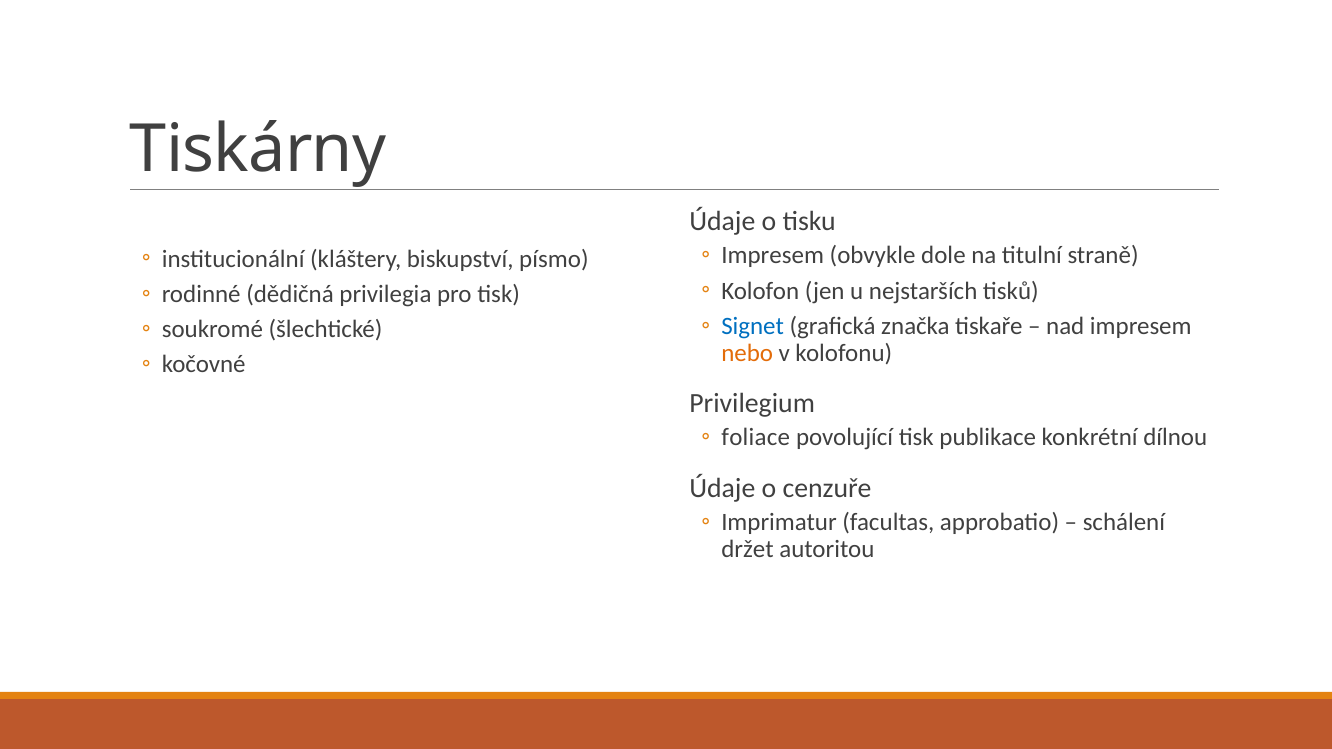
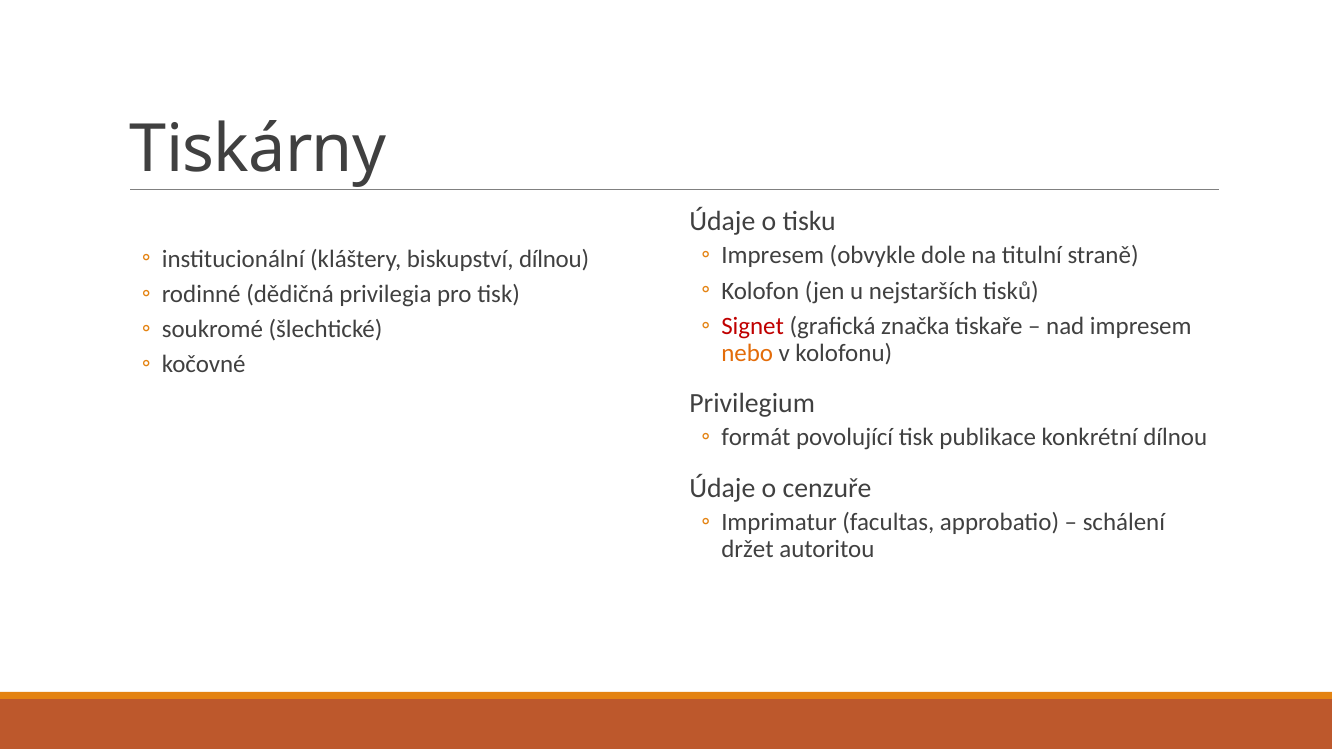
biskupství písmo: písmo -> dílnou (554, 259)
Signet colour: blue -> red (753, 326)
foliace: foliace -> formát (756, 438)
